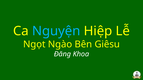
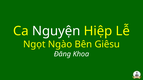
Nguyện colour: light blue -> white (56, 31)
